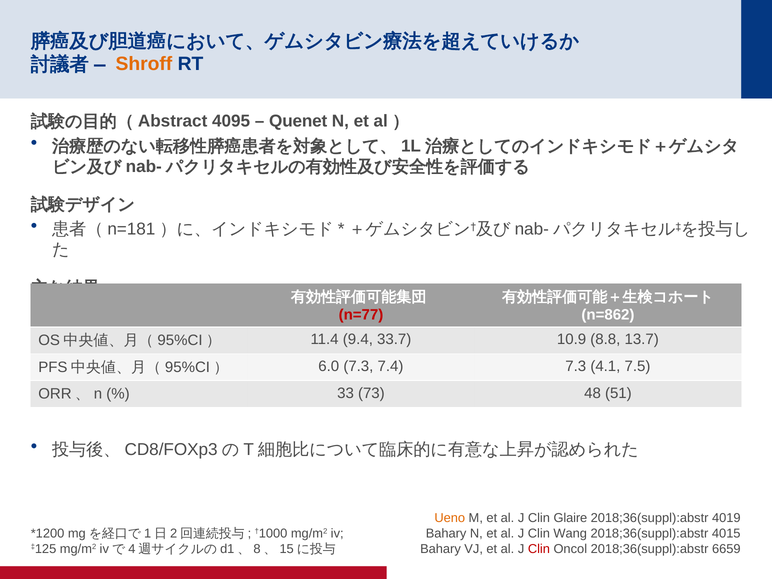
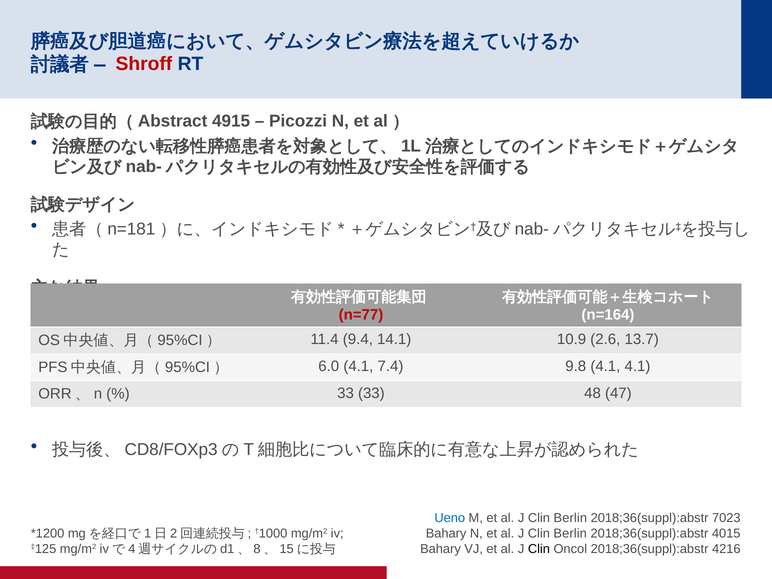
Shroff colour: orange -> red (144, 64)
4095: 4095 -> 4915 (231, 121)
Quenet: Quenet -> Picozzi (298, 121)
n=862: n=862 -> n=164 (608, 315)
33.7: 33.7 -> 14.1 (394, 340)
8.8: 8.8 -> 2.6 (605, 340)
6.0 7.3: 7.3 -> 4.1 (358, 366)
7.4 7.3: 7.3 -> 9.8 (576, 366)
4.1 7.5: 7.5 -> 4.1 (637, 366)
33 73: 73 -> 33 (371, 393)
51: 51 -> 47 (618, 393)
Ueno colour: orange -> blue (450, 518)
Glaire: Glaire -> Berlin (570, 518)
4019: 4019 -> 7023 (726, 518)
Wang: Wang -> Berlin (570, 534)
Clin colour: red -> black (539, 549)
6659: 6659 -> 4216 (726, 549)
